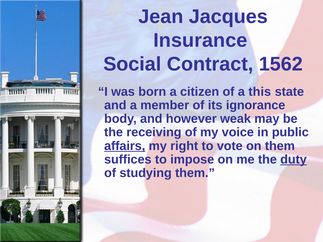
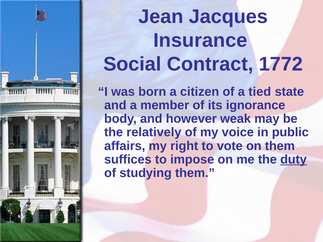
1562: 1562 -> 1772 (281, 64)
this: this -> tied (260, 92)
receiving: receiving -> relatively (154, 132)
affairs underline: present -> none (125, 146)
